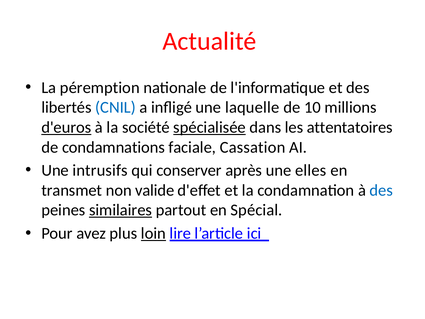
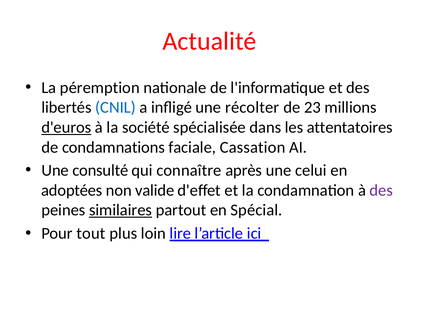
laquelle: laquelle -> récolter (252, 107)
10: 10 -> 23 (312, 107)
spécialisée underline: present -> none (210, 127)
intrusifs: intrusifs -> consulté (100, 170)
conserver: conserver -> connaître (189, 170)
elles: elles -> celui (311, 170)
transmet: transmet -> adoptées (72, 190)
des colour: blue -> purple (381, 190)
avez: avez -> tout (91, 233)
loin underline: present -> none (153, 233)
